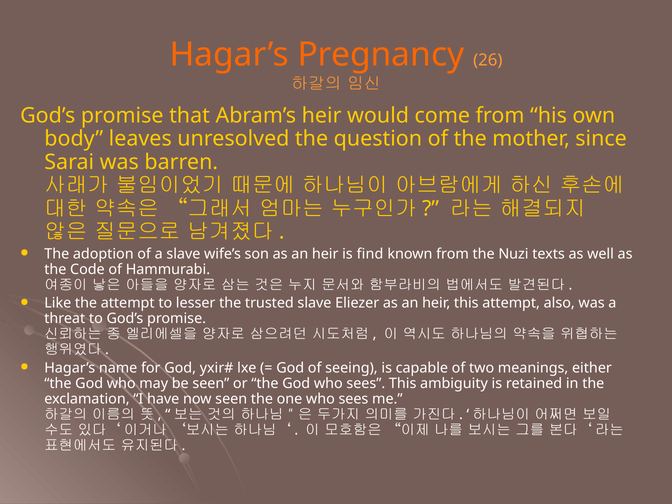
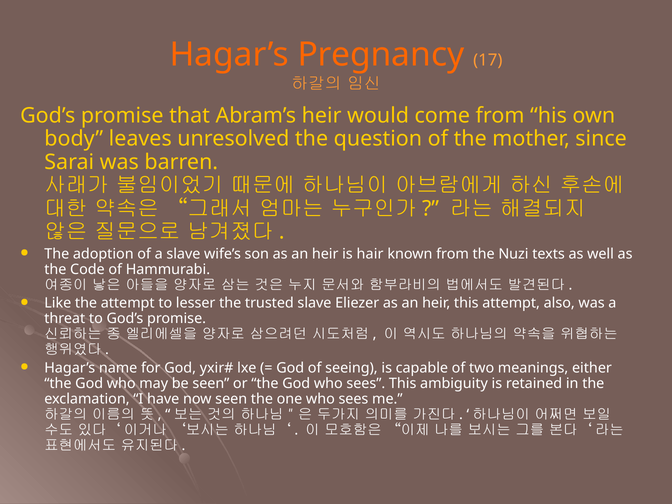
26: 26 -> 17 (488, 60)
find: find -> hair (370, 254)
